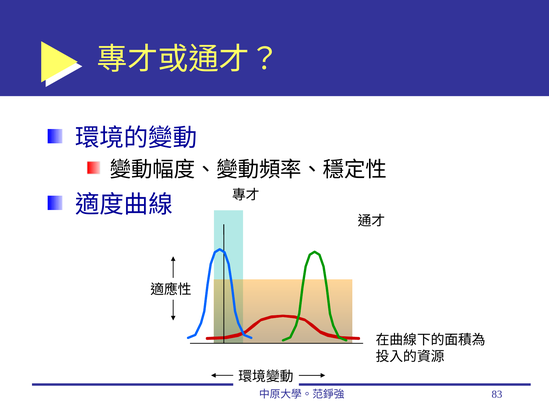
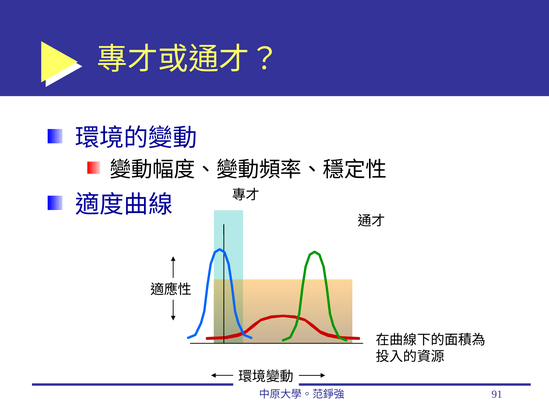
83: 83 -> 91 (497, 394)
